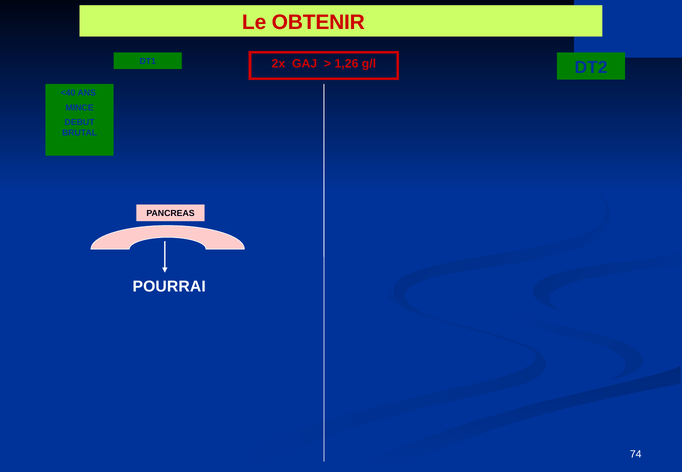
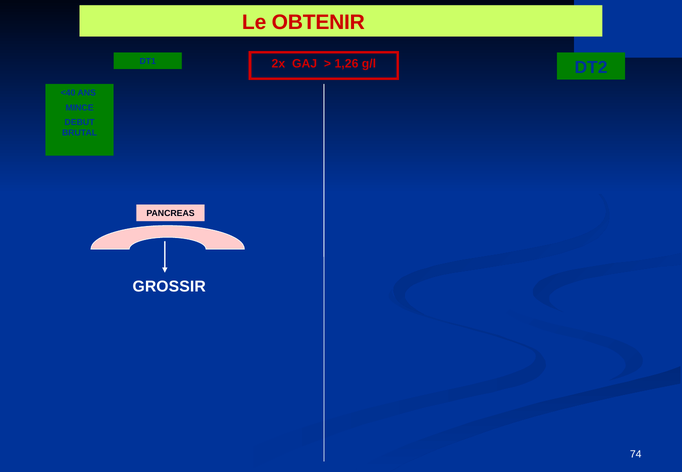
POURRAI: POURRAI -> GROSSIR (169, 286)
